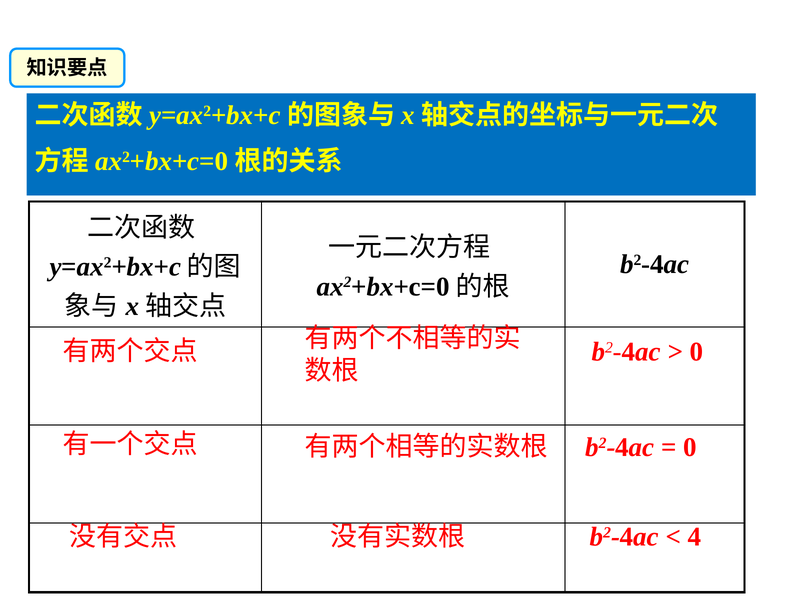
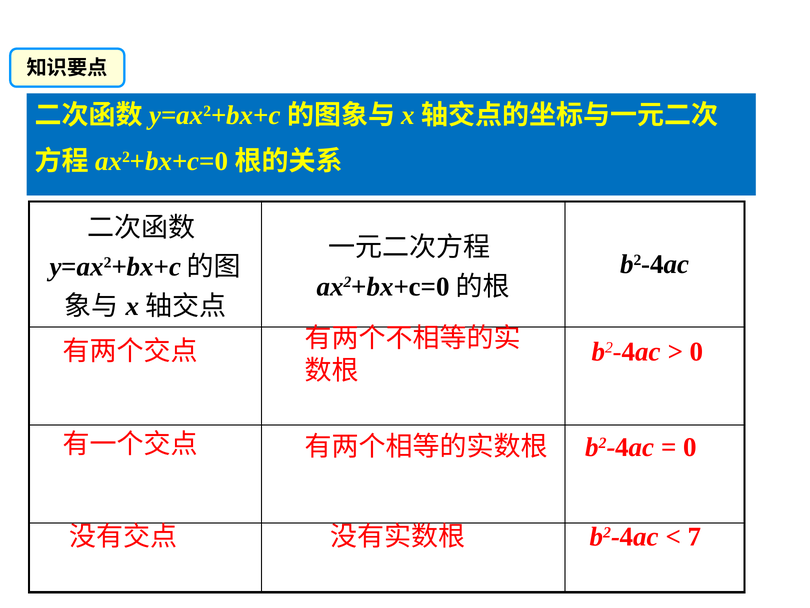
4: 4 -> 7 (694, 536)
